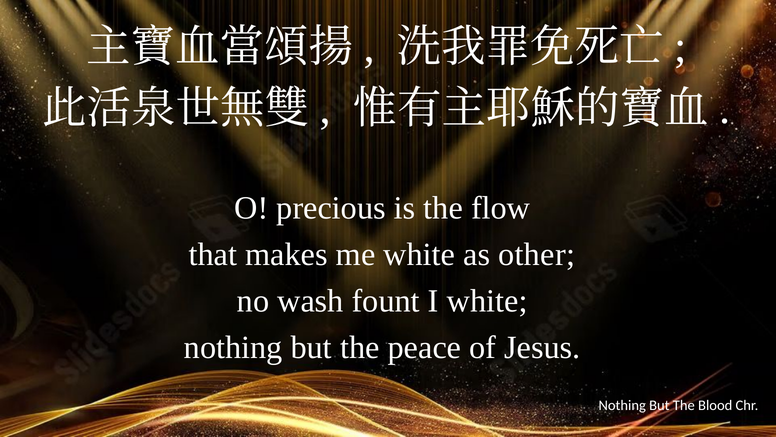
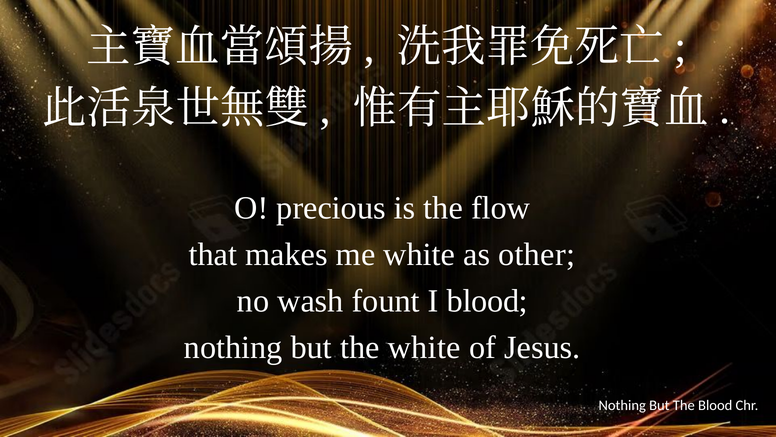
I white: white -> blood (487, 301)
the peace: peace -> white (424, 347)
